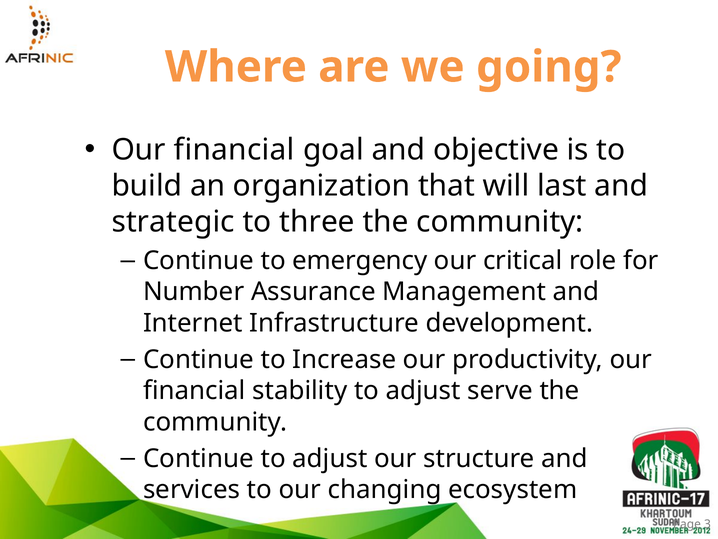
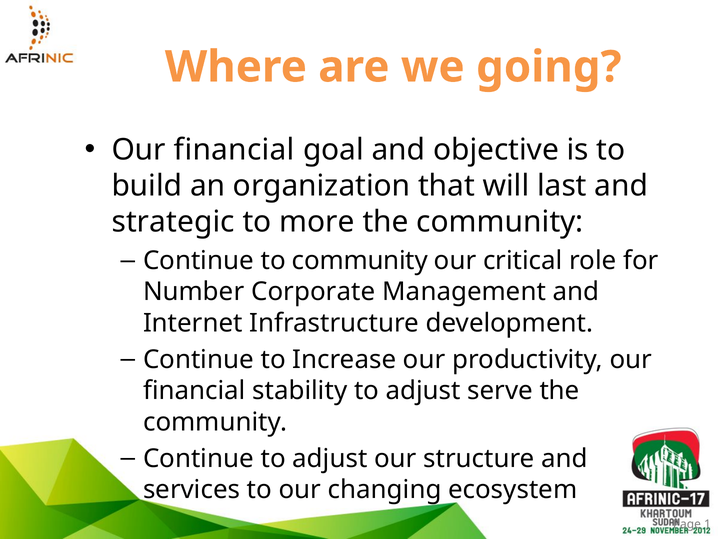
three: three -> more (317, 222)
to emergency: emergency -> community (360, 261)
Assurance: Assurance -> Corporate (313, 292)
3: 3 -> 1 (707, 524)
